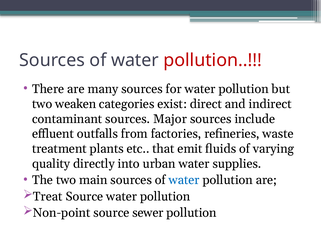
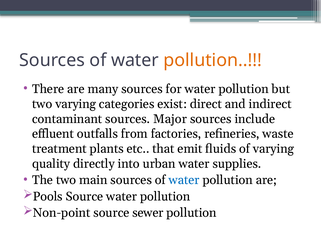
pollution colour: red -> orange (213, 60)
two weaken: weaken -> varying (76, 104)
Treat: Treat -> Pools (48, 196)
